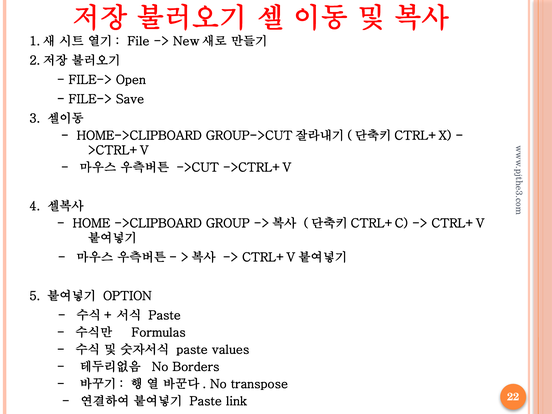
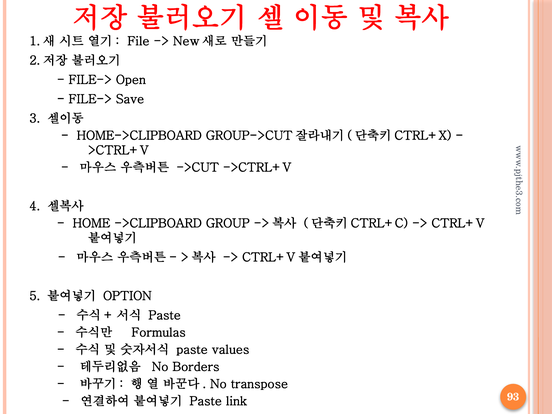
22: 22 -> 93 (513, 397)
